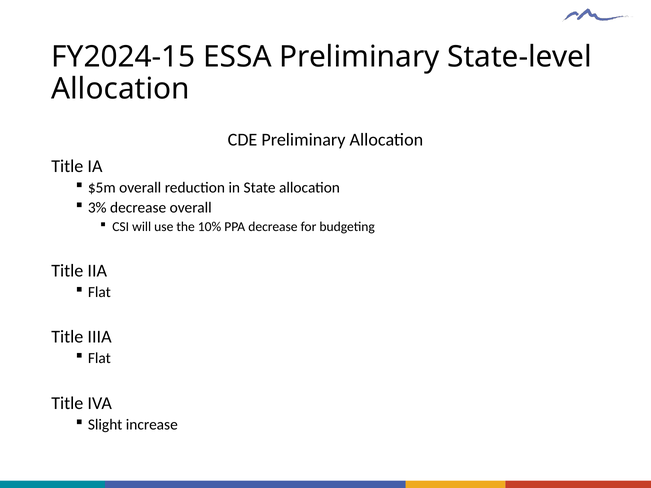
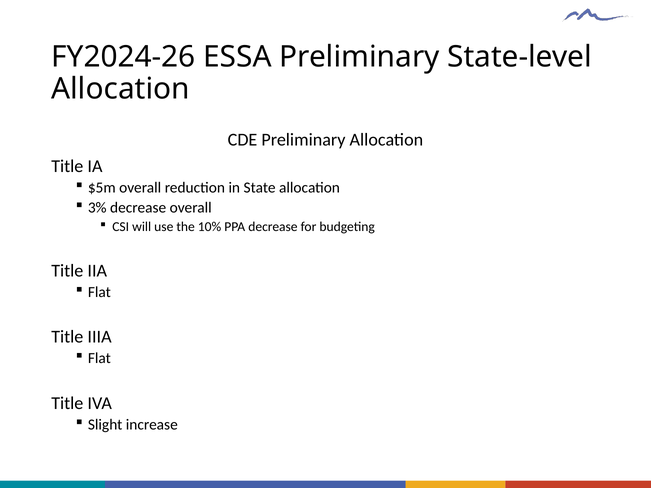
FY2024-15: FY2024-15 -> FY2024-26 (123, 57)
